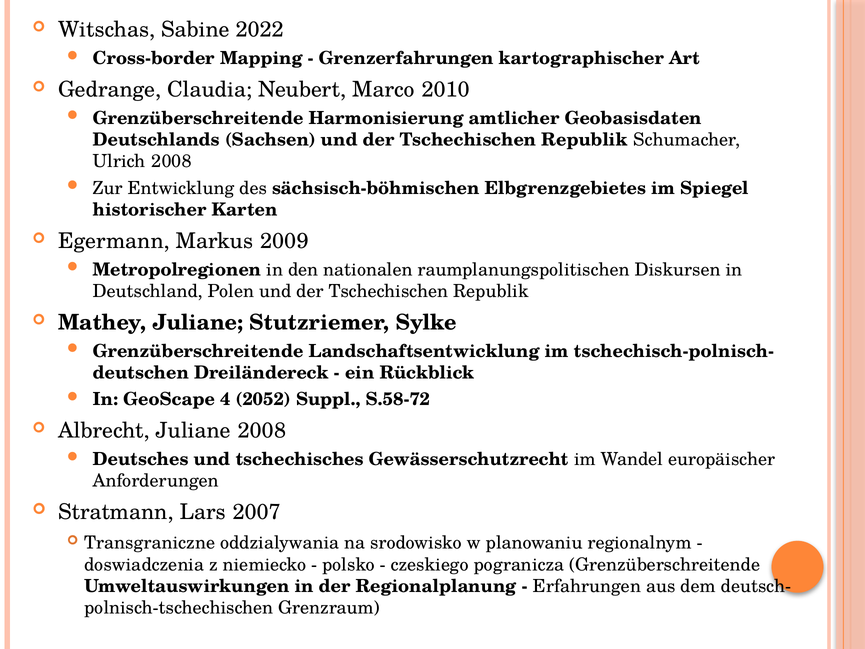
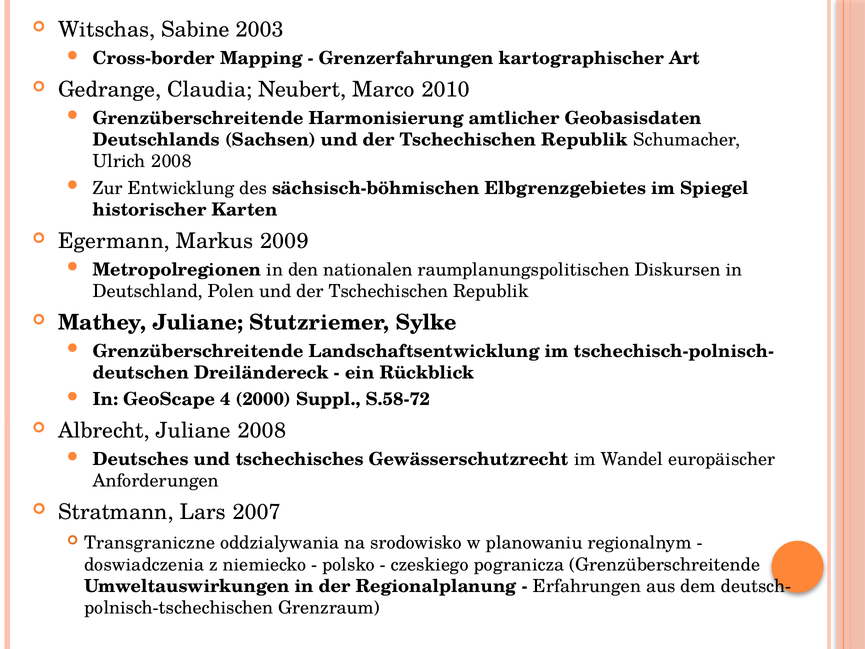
2022: 2022 -> 2003 (260, 30)
2052: 2052 -> 2000 (263, 399)
